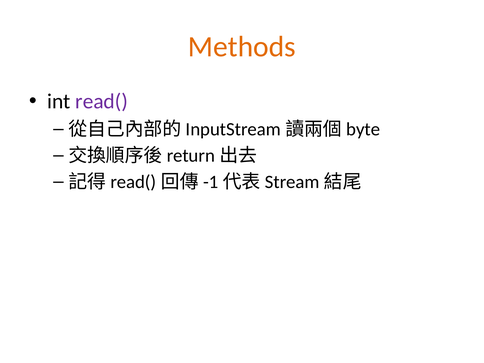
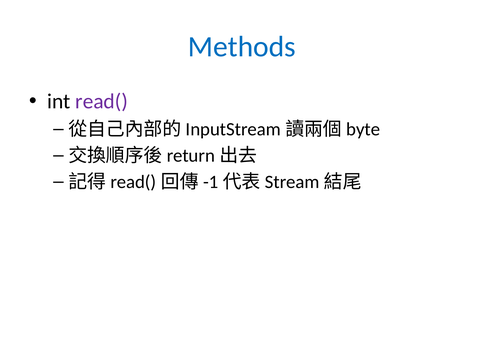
Methods colour: orange -> blue (242, 47)
